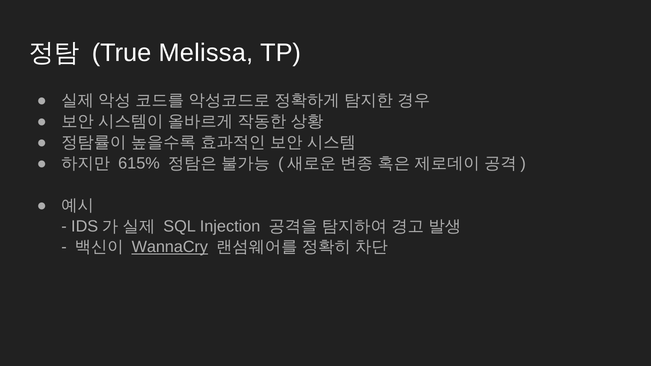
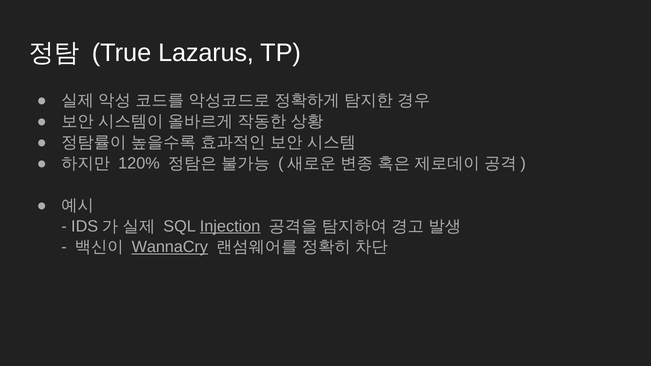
Melissa: Melissa -> Lazarus (206, 53)
615%: 615% -> 120% (139, 163)
Injection underline: none -> present (230, 226)
